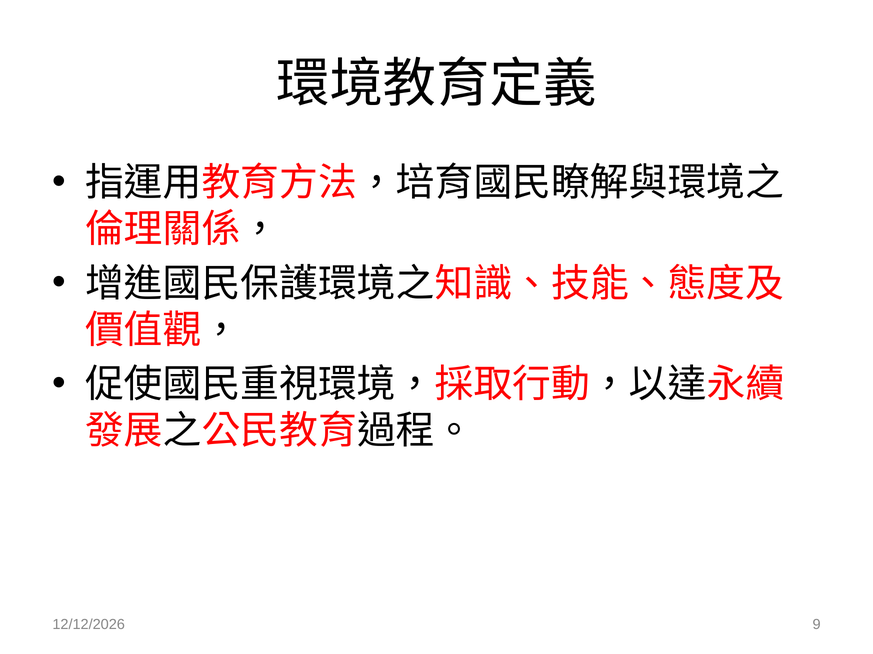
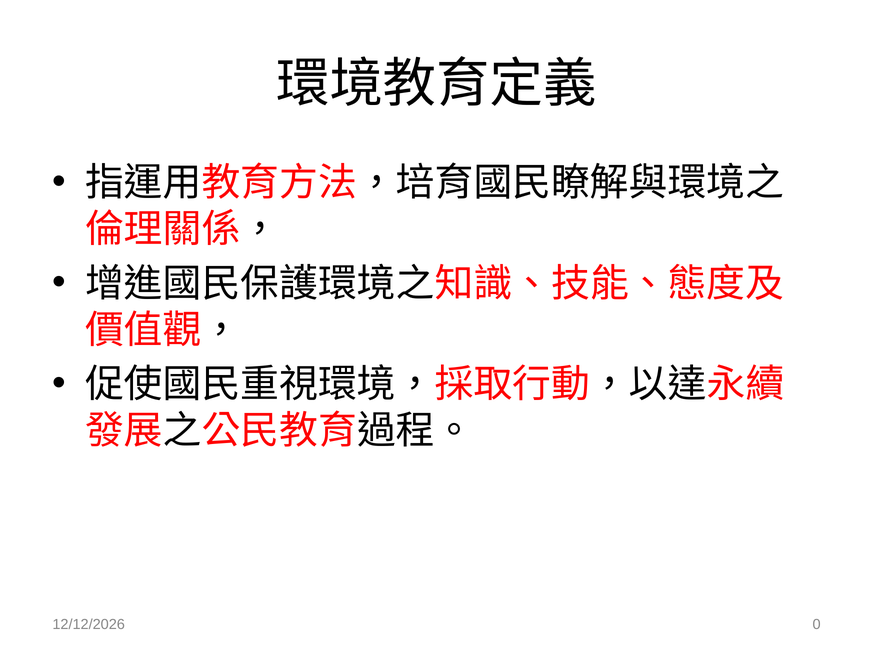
9: 9 -> 0 (817, 625)
